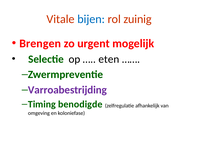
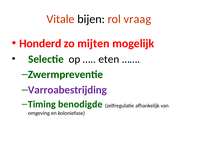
bijen colour: blue -> black (91, 19)
zuinig: zuinig -> vraag (137, 19)
Brengen: Brengen -> Honderd (40, 44)
urgent: urgent -> mijten (93, 44)
